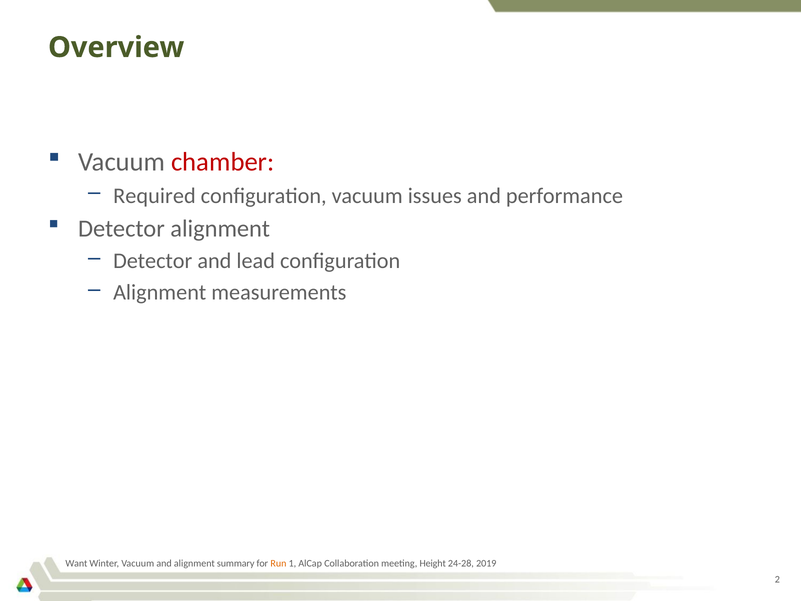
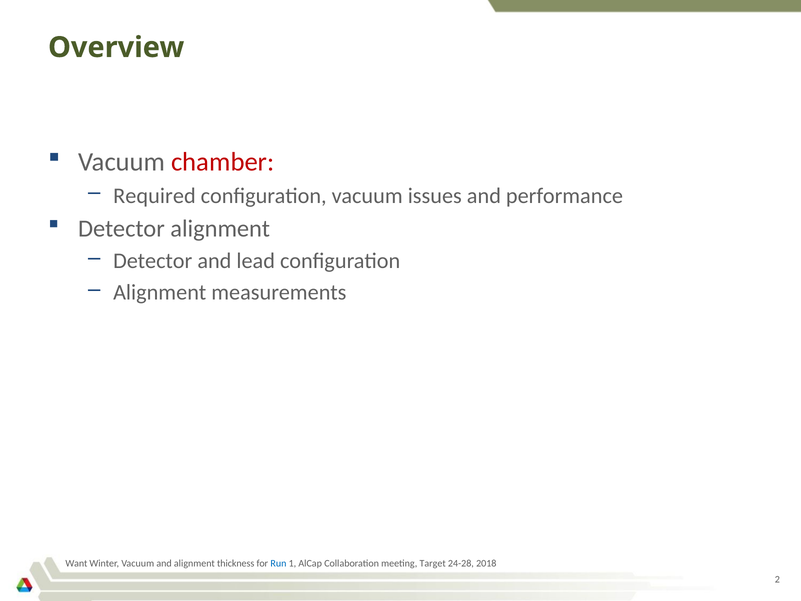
summary: summary -> thickness (236, 563)
Run colour: orange -> blue (278, 563)
Height: Height -> Target (433, 563)
2019: 2019 -> 2018 (486, 563)
